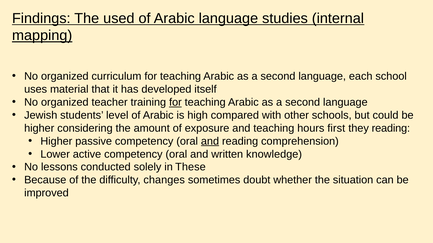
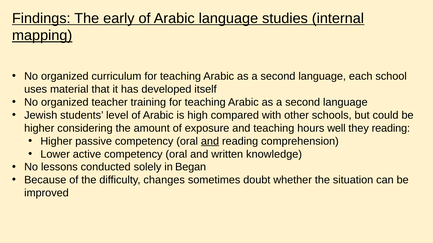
used: used -> early (119, 18)
for underline: present -> none (175, 103)
first: first -> well (336, 128)
These: These -> Began (191, 167)
